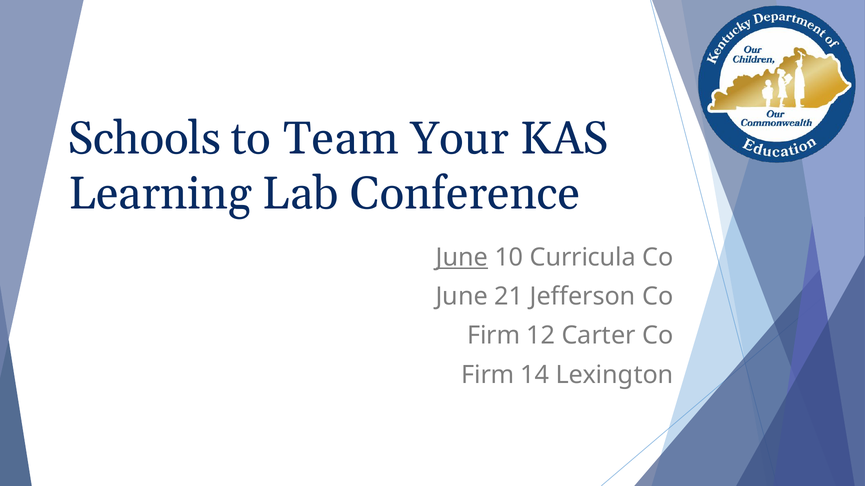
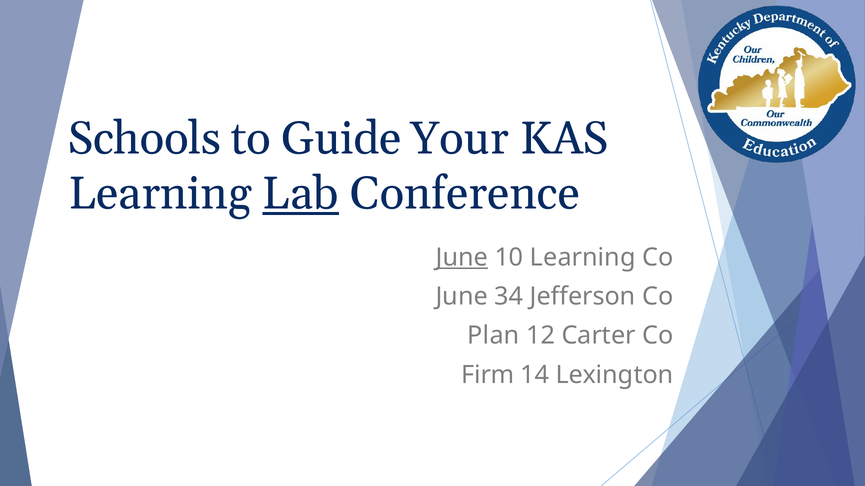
Team: Team -> Guide (341, 139)
Lab underline: none -> present (301, 194)
10 Curricula: Curricula -> Learning (583, 258)
21: 21 -> 34 (509, 297)
Firm: Firm -> Plan (493, 336)
